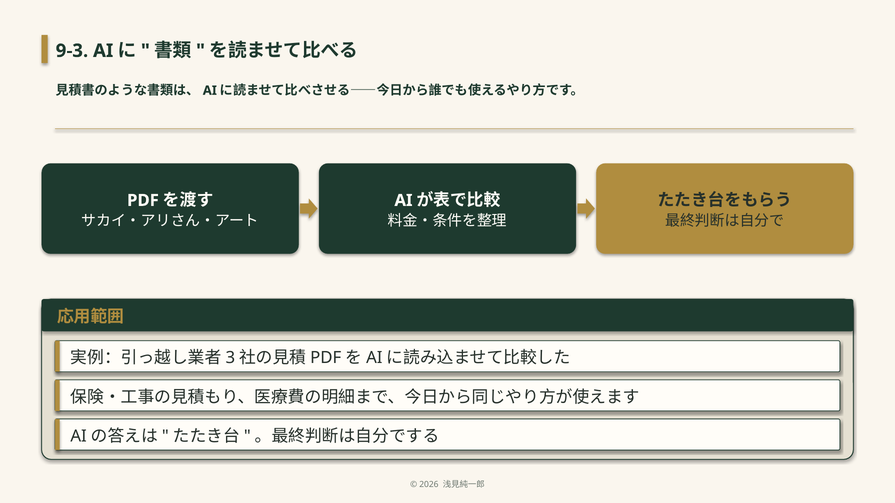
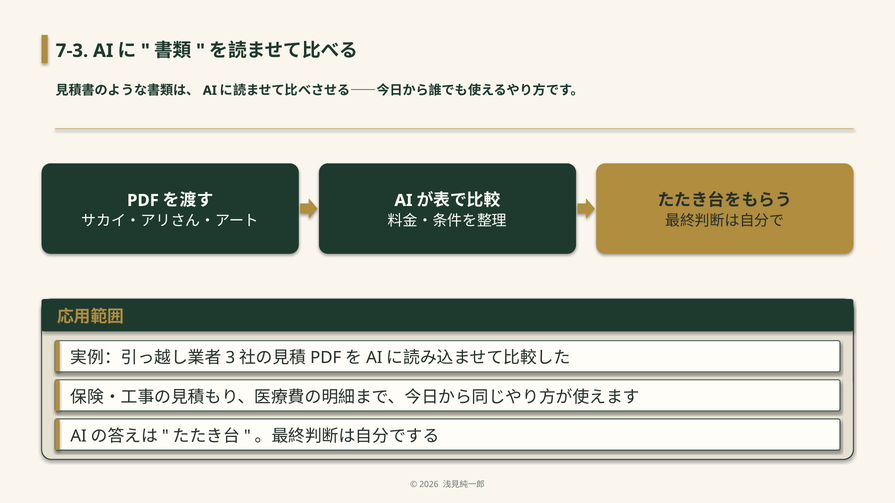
9-3: 9-3 -> 7-3 (72, 51)
